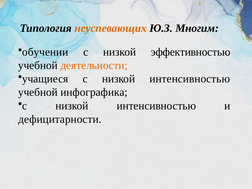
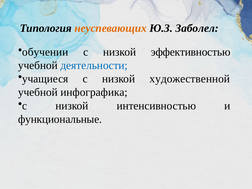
Многим: Многим -> Заболел (197, 28)
деятельности colour: orange -> blue (94, 65)
учащиеся с низкой интенсивностью: интенсивностью -> художественной (190, 79)
дефицитарности: дефицитарности -> функциональные (60, 119)
